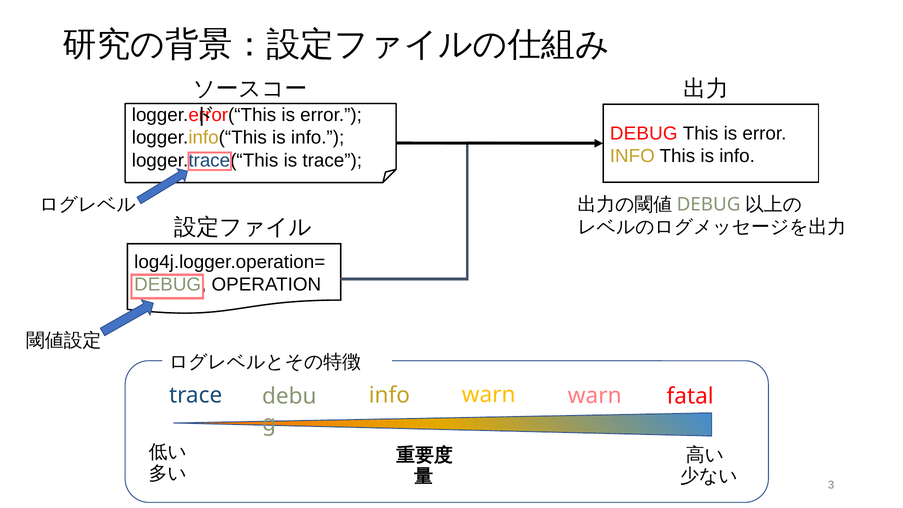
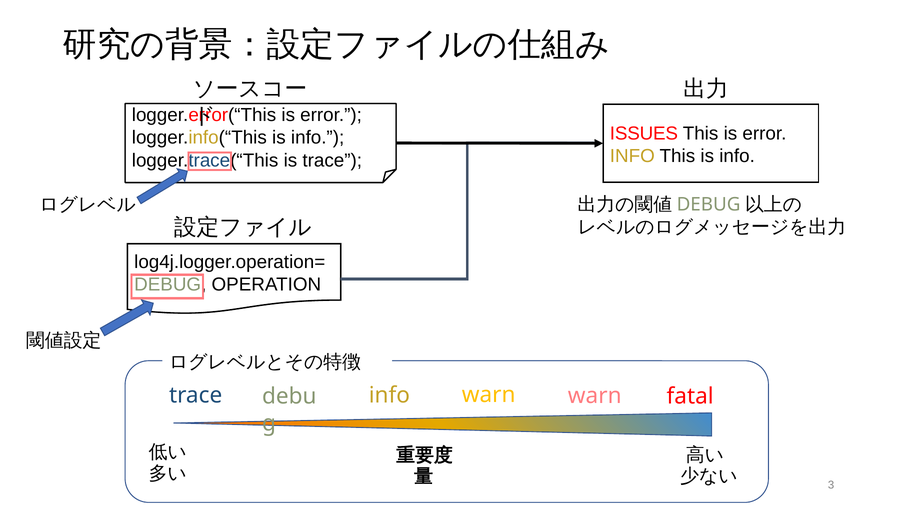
DEBUG: DEBUG -> ISSUES (644, 133)
